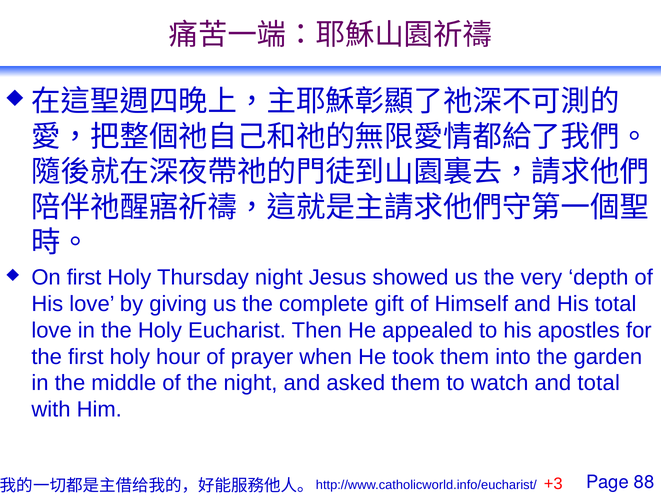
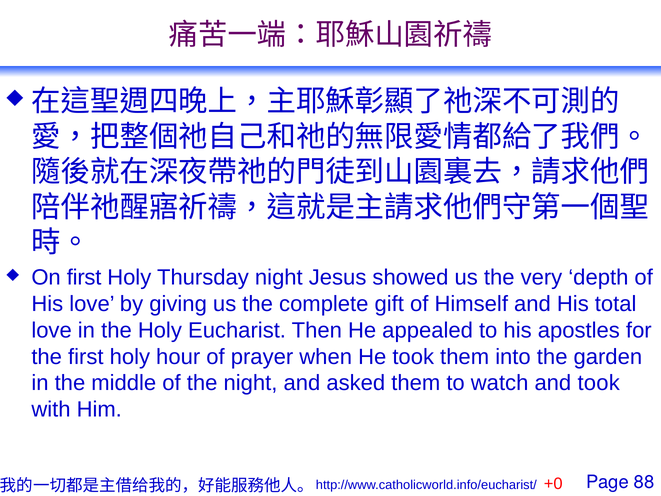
and total: total -> took (599, 383)
+3: +3 -> +0 (553, 483)
